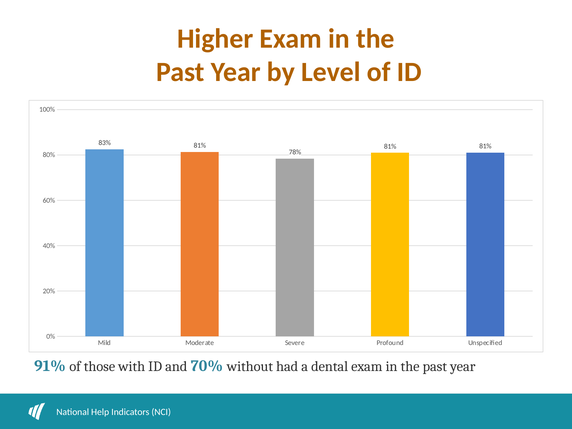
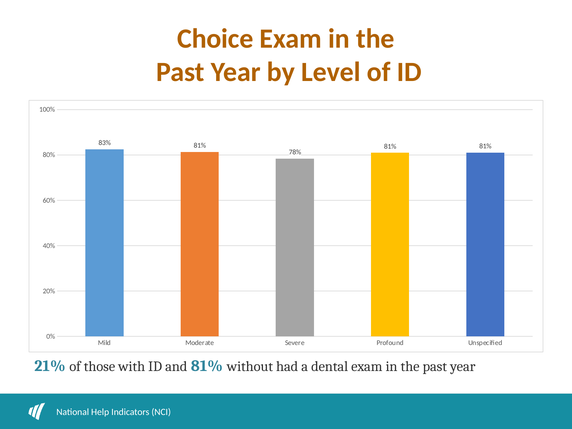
Higher: Higher -> Choice (215, 39)
91%: 91% -> 21% (50, 366)
and 70%: 70% -> 81% (207, 366)
